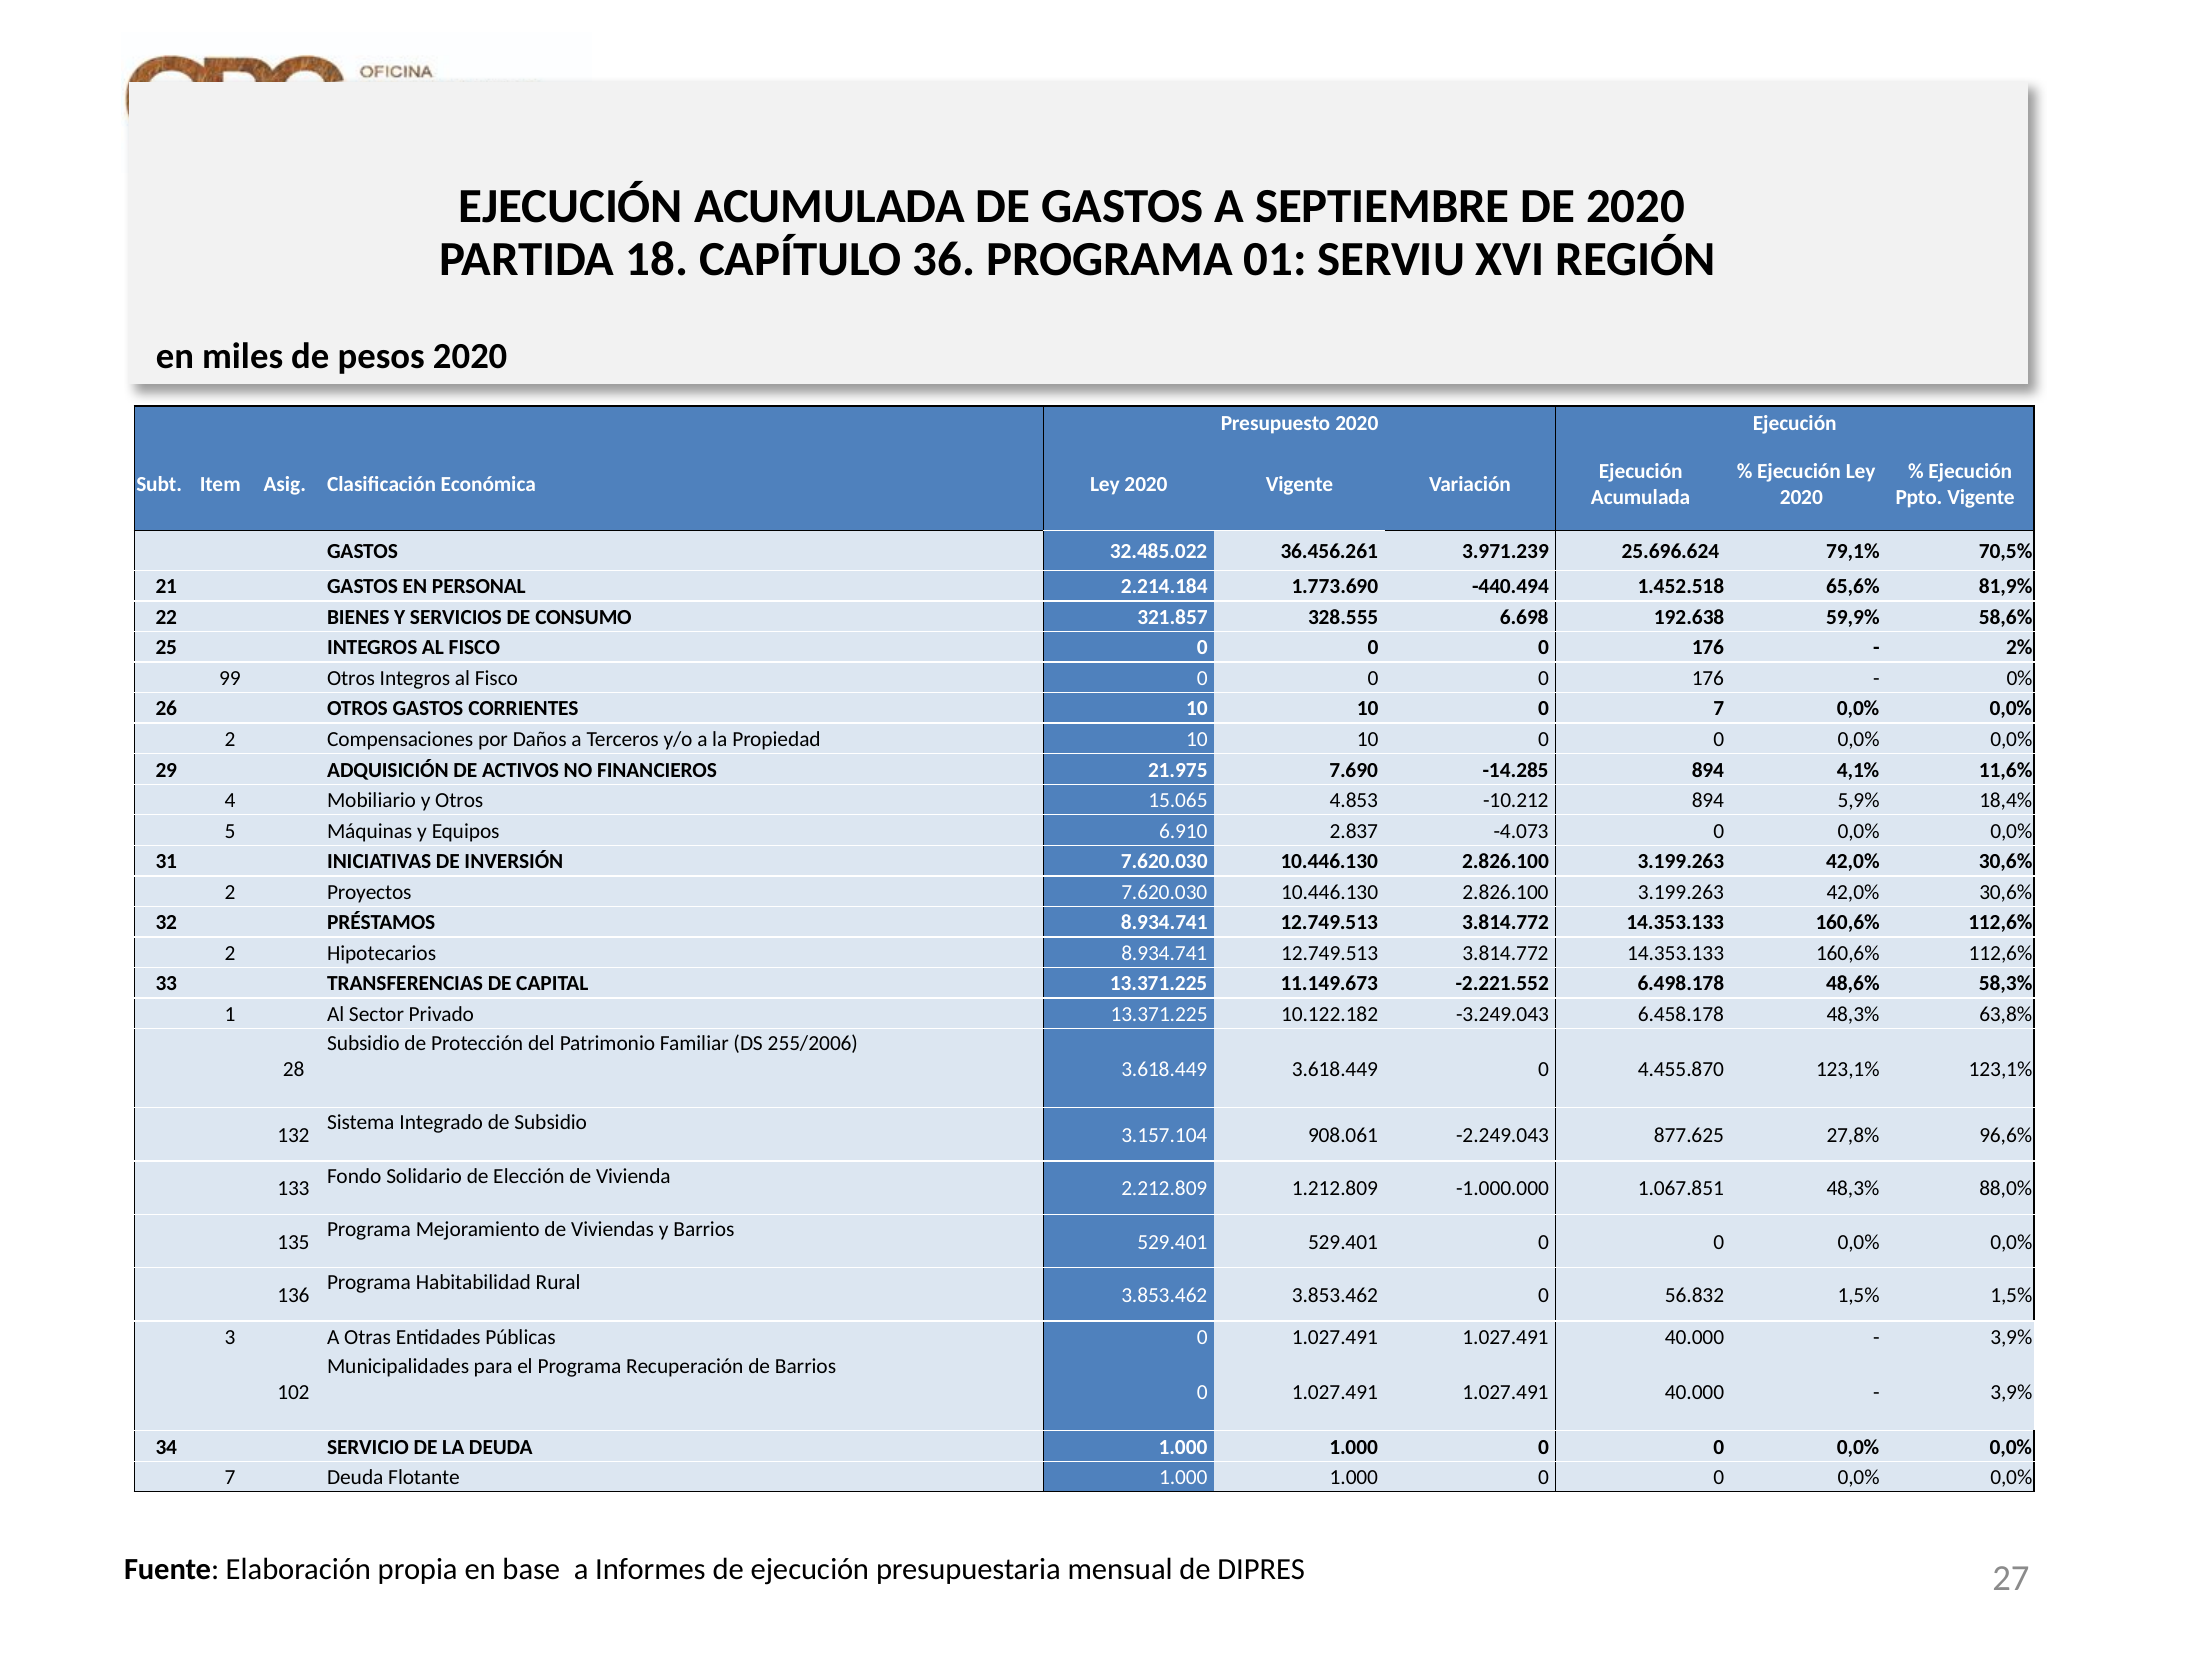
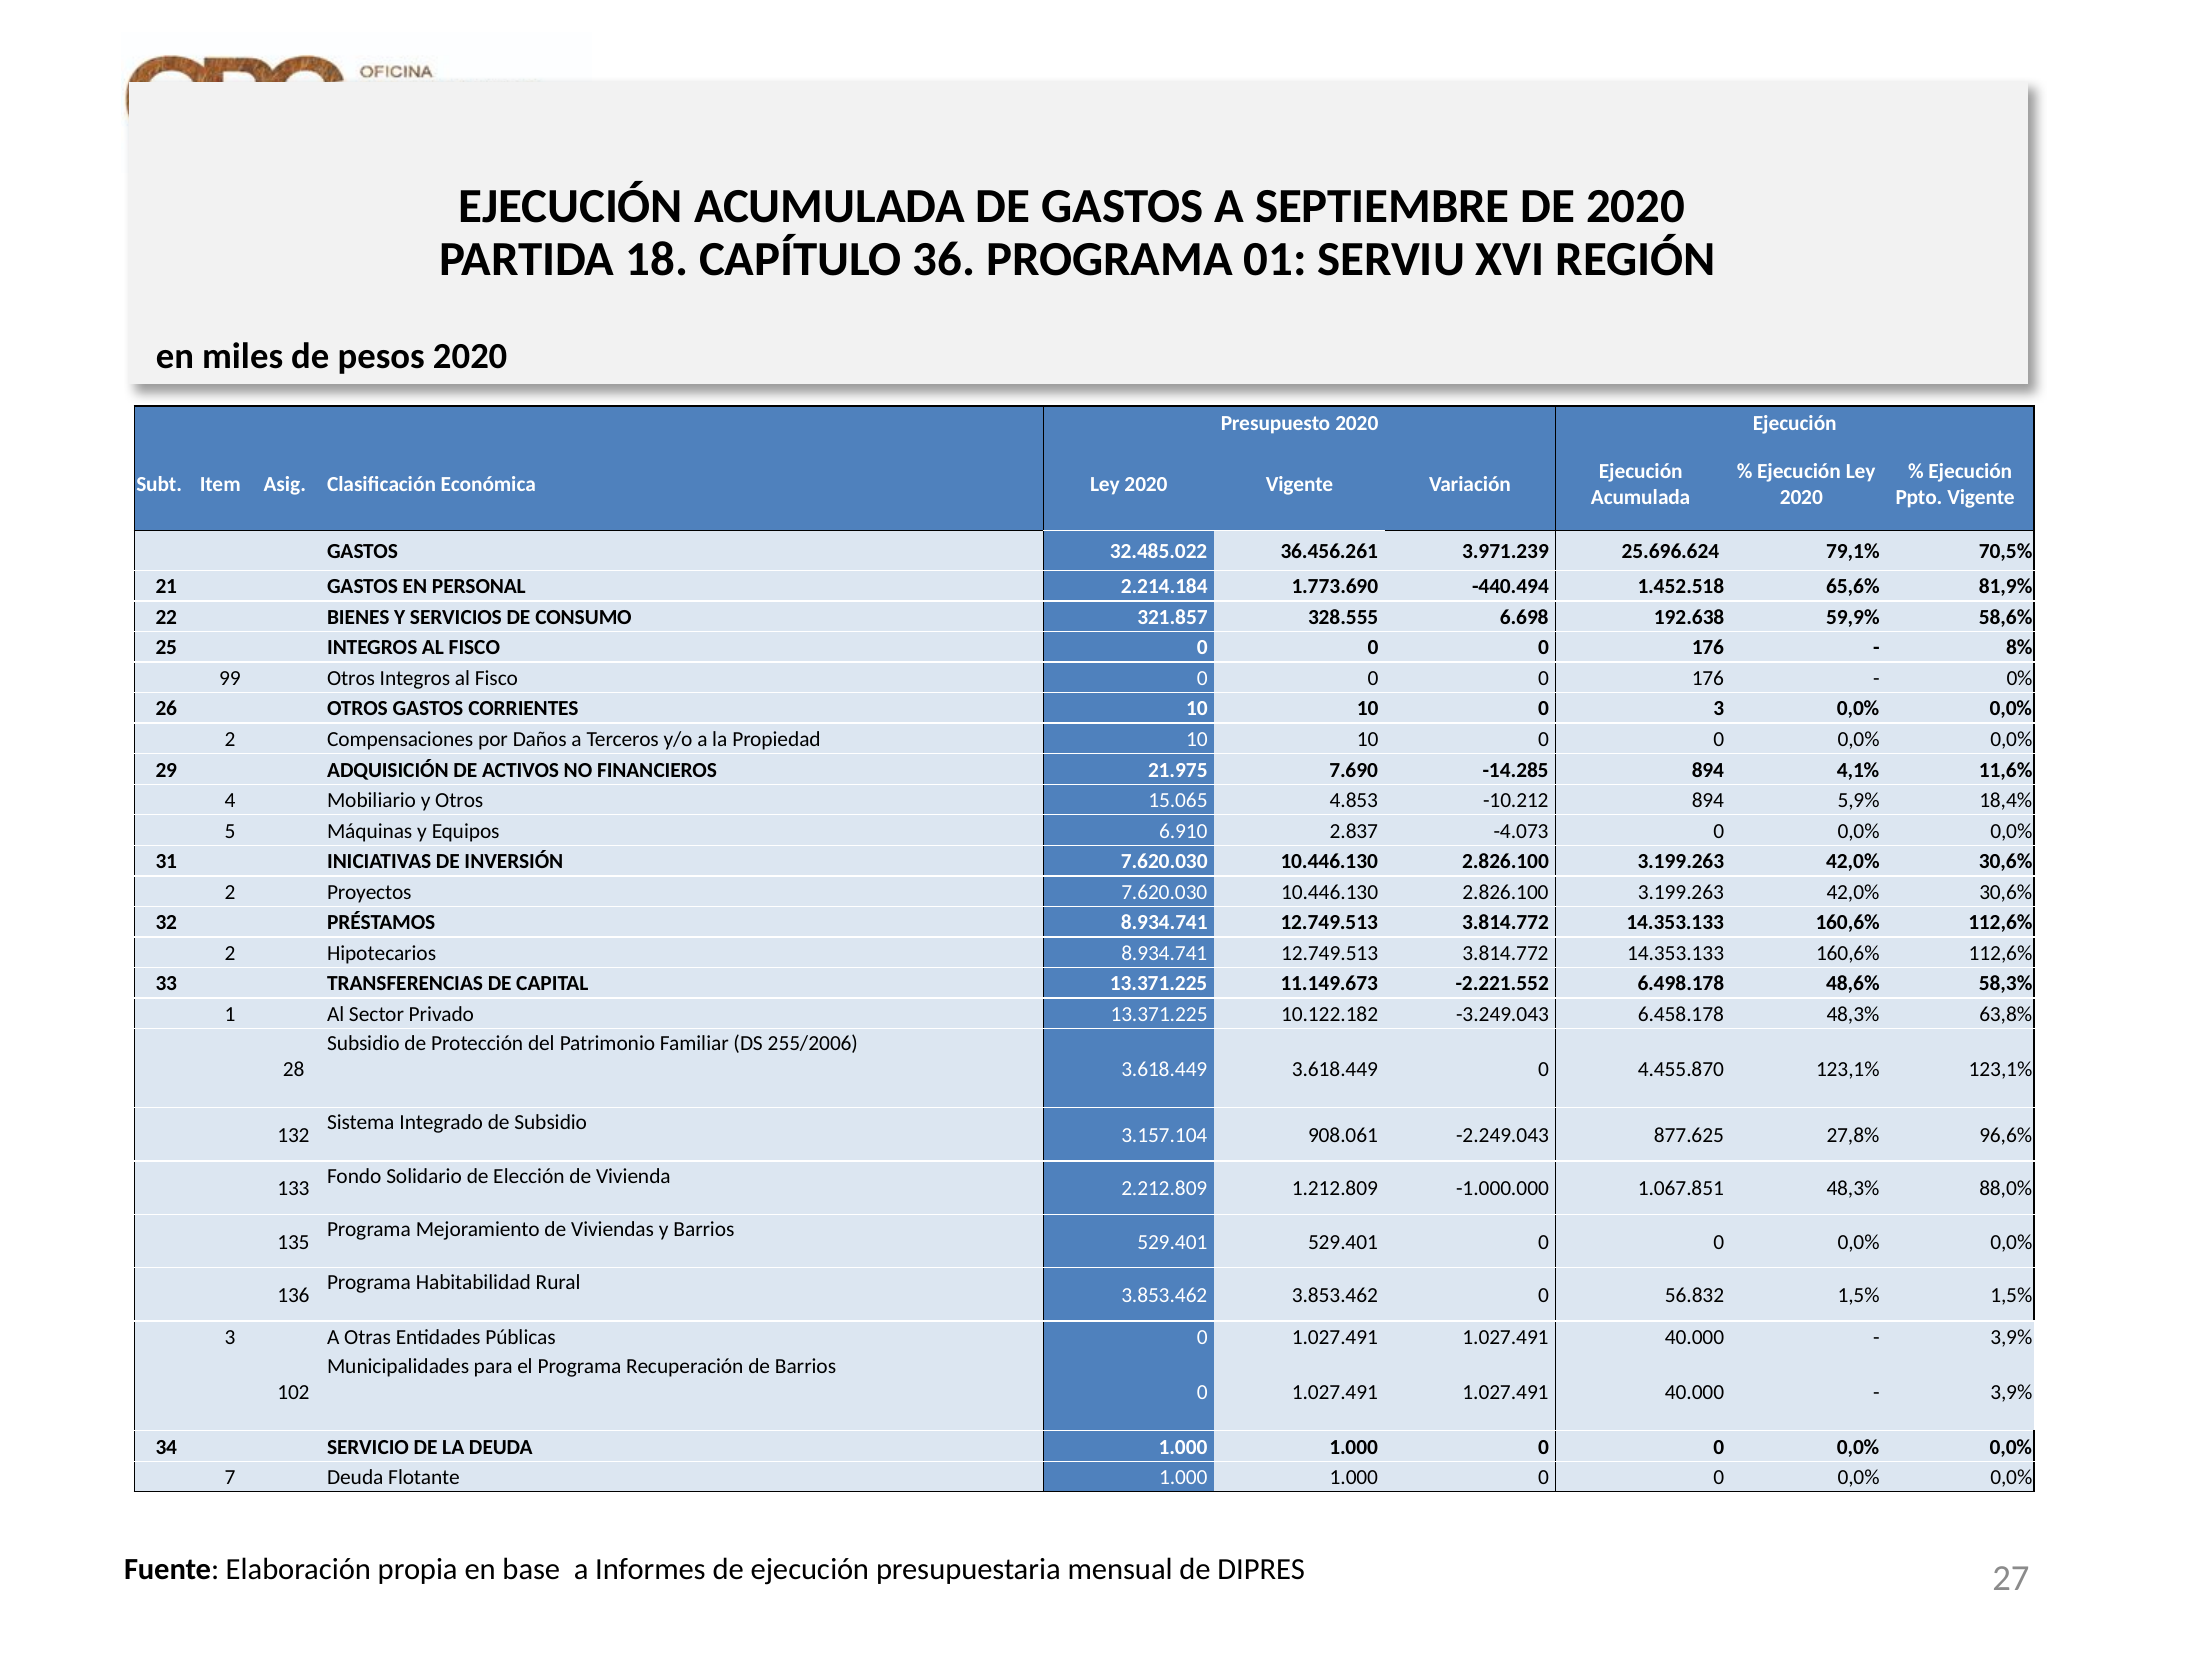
2%: 2% -> 8% (2019, 647)
0 7: 7 -> 3 (1719, 709)
